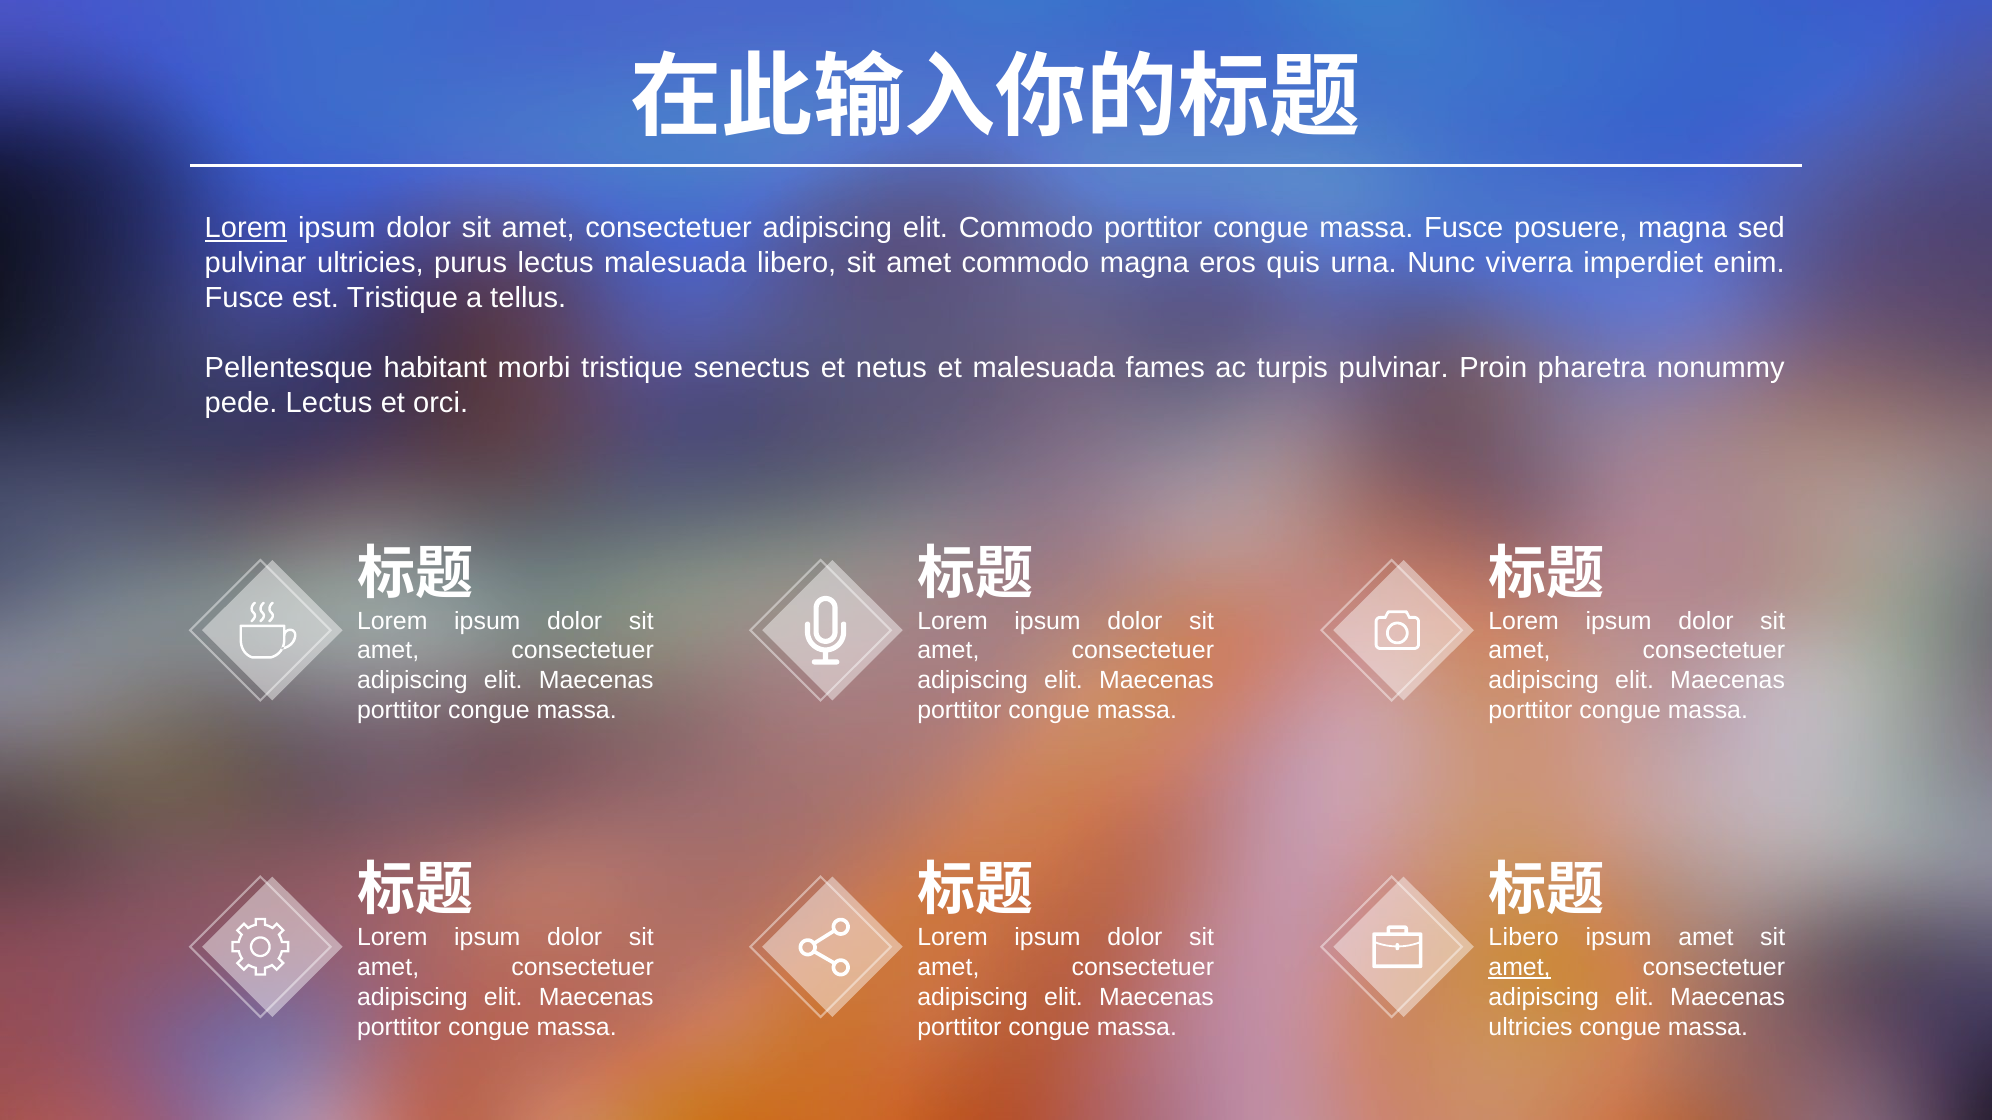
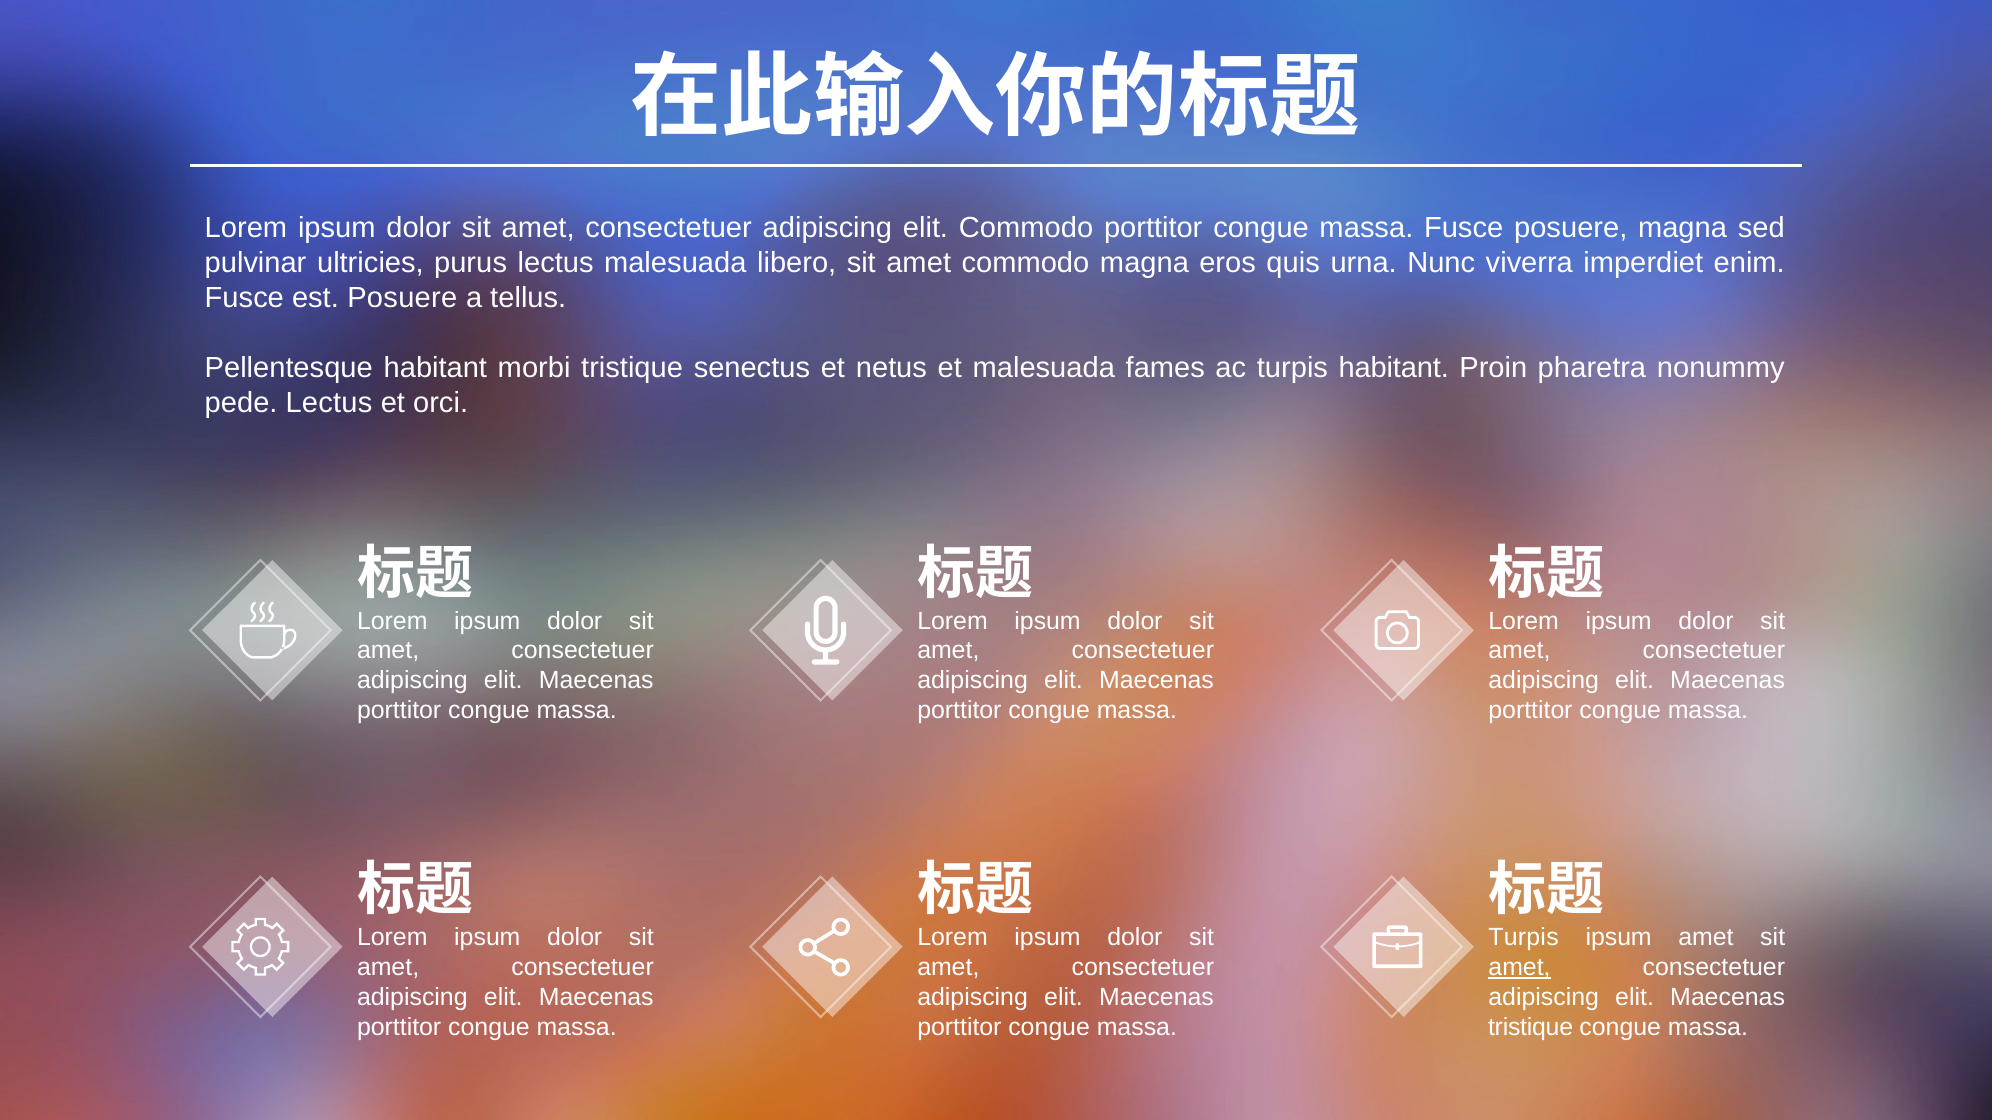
Lorem underline: present -> none (246, 228)
est Tristique: Tristique -> Posuere (402, 298)
turpis pulvinar: pulvinar -> habitant (1394, 368)
Libero: Libero -> Turpis (1524, 938)
ultricies: ultricies -> tristique (1531, 1027)
